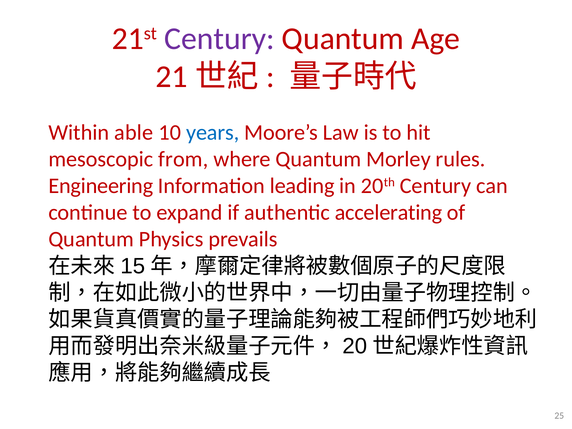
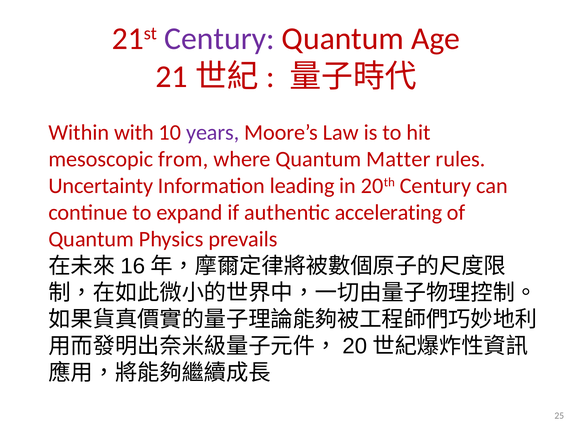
able: able -> with (134, 132)
years colour: blue -> purple (213, 132)
Morley: Morley -> Matter (398, 159)
Engineering: Engineering -> Uncertainty (101, 186)
15: 15 -> 16 (133, 266)
